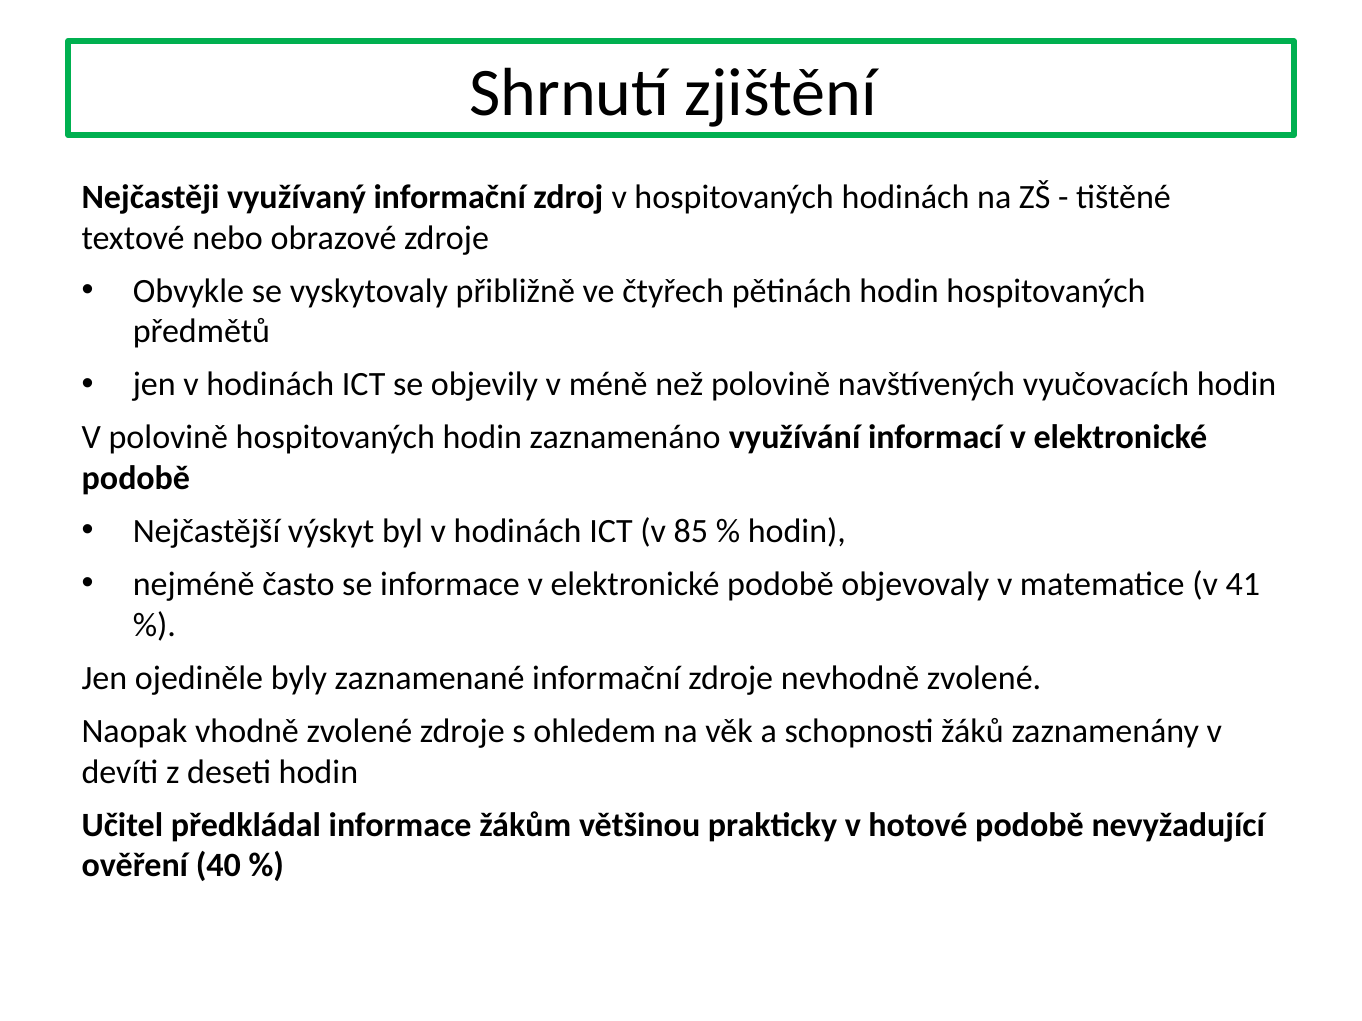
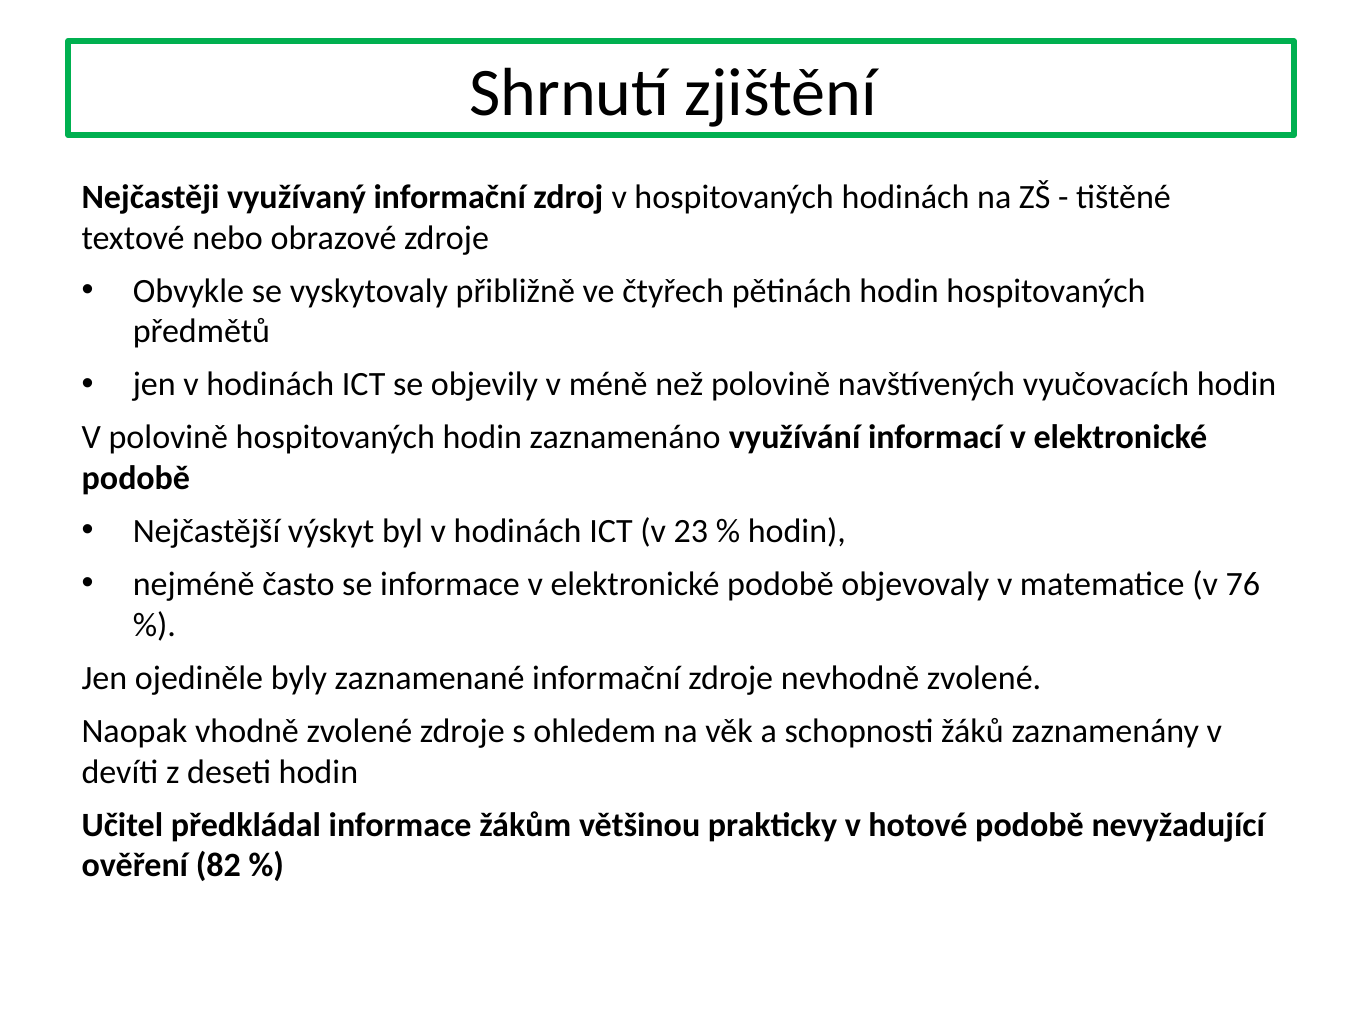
85: 85 -> 23 (691, 532)
41: 41 -> 76 (1243, 585)
40: 40 -> 82 (218, 866)
